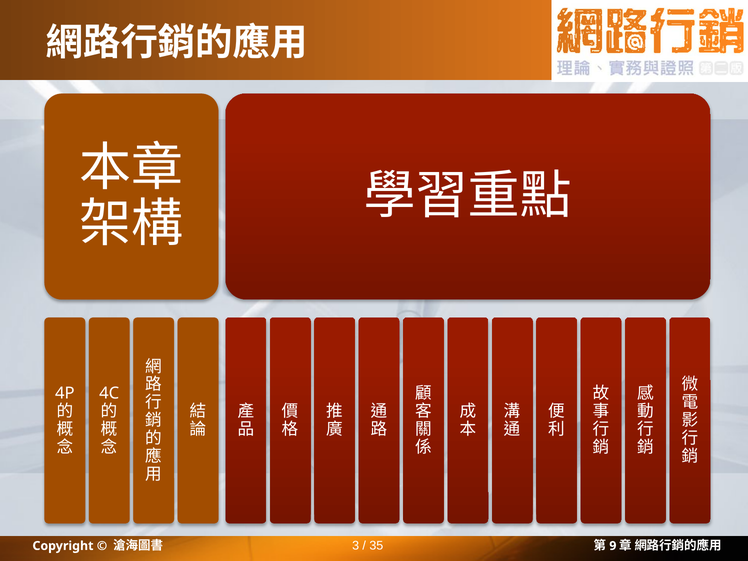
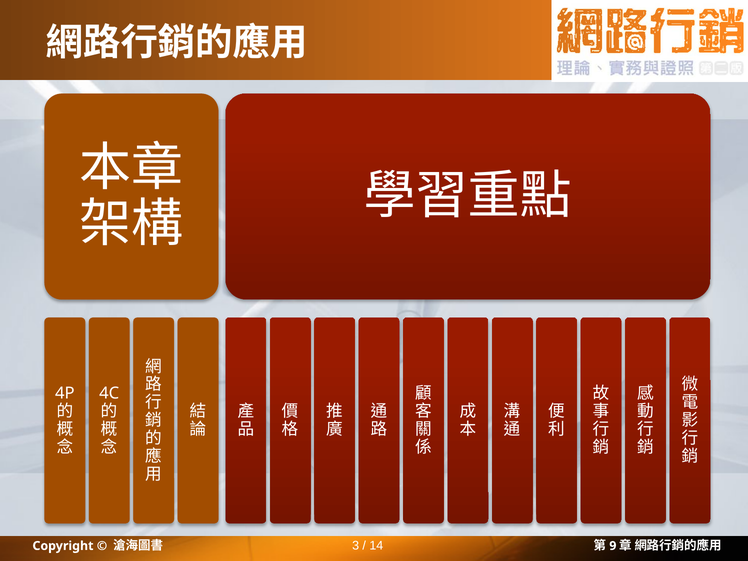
35: 35 -> 14 (376, 546)
